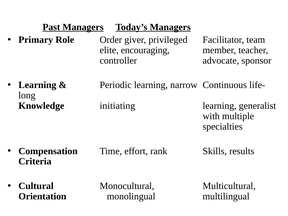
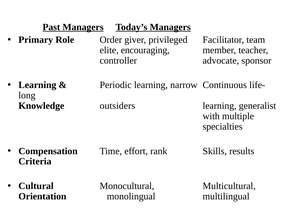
initiating: initiating -> outsiders (117, 106)
